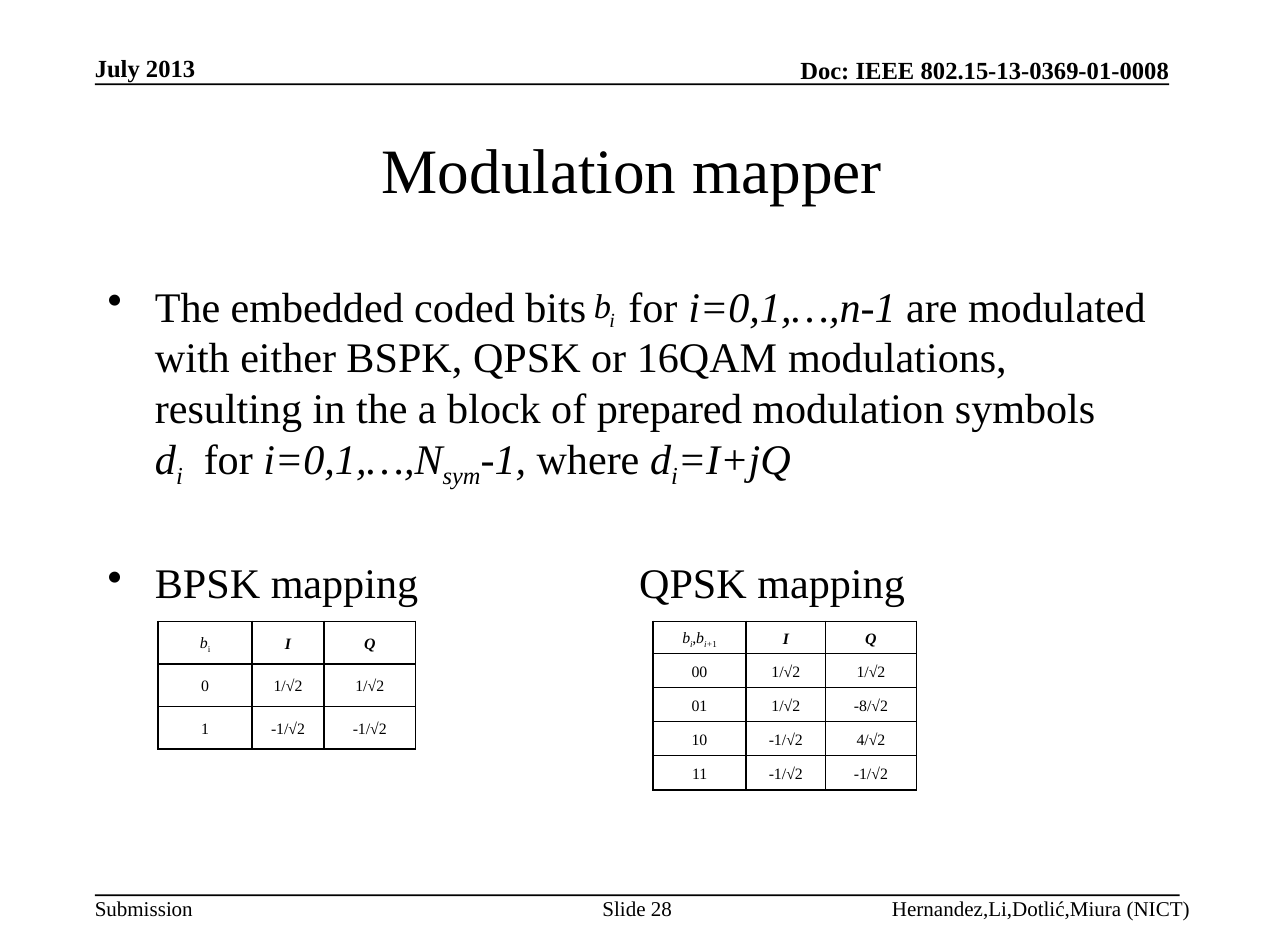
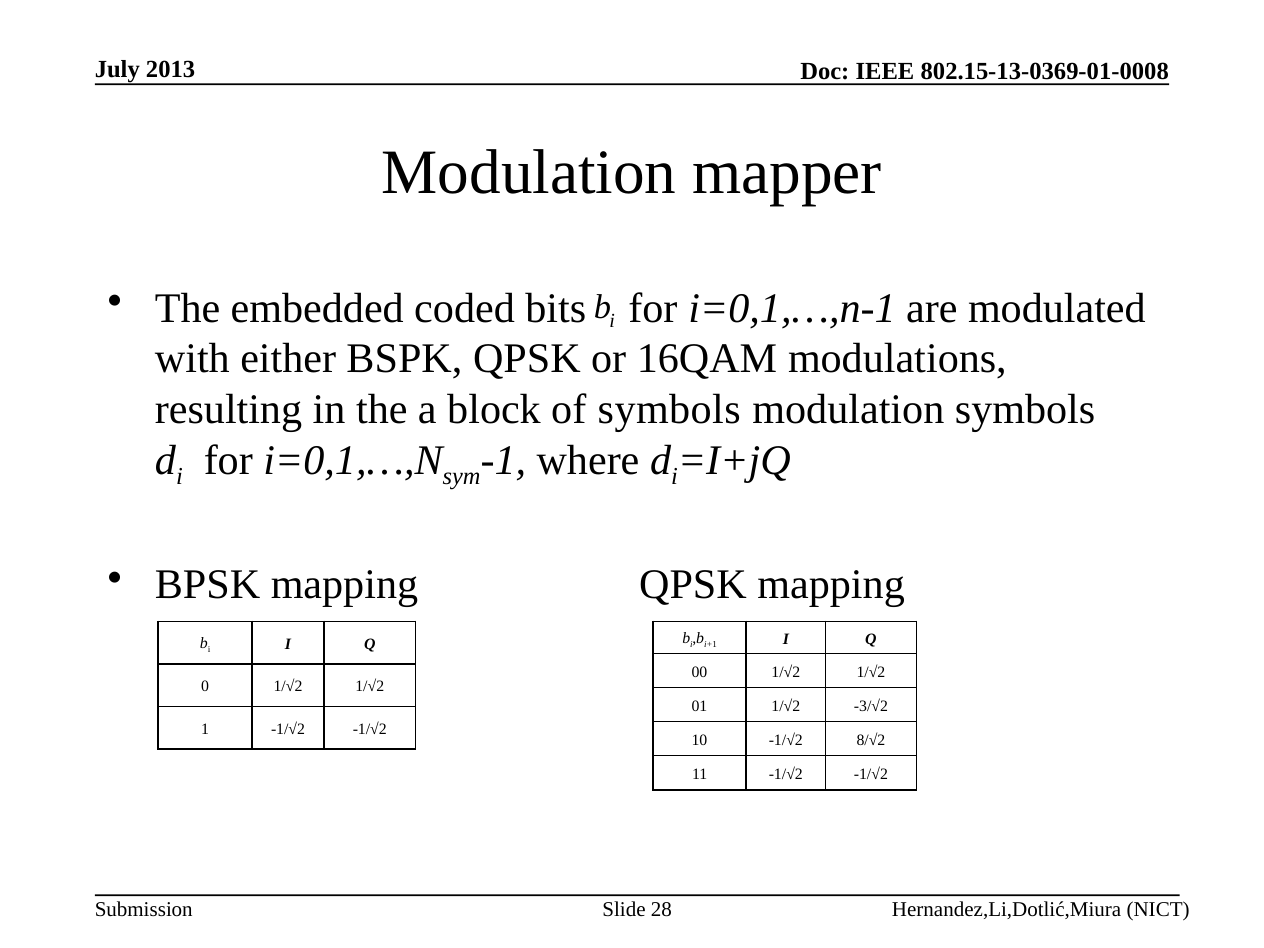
of prepared: prepared -> symbols (669, 410)
-8/√2: -8/√2 -> -3/√2 (871, 706)
4/√2: 4/√2 -> 8/√2 (871, 740)
